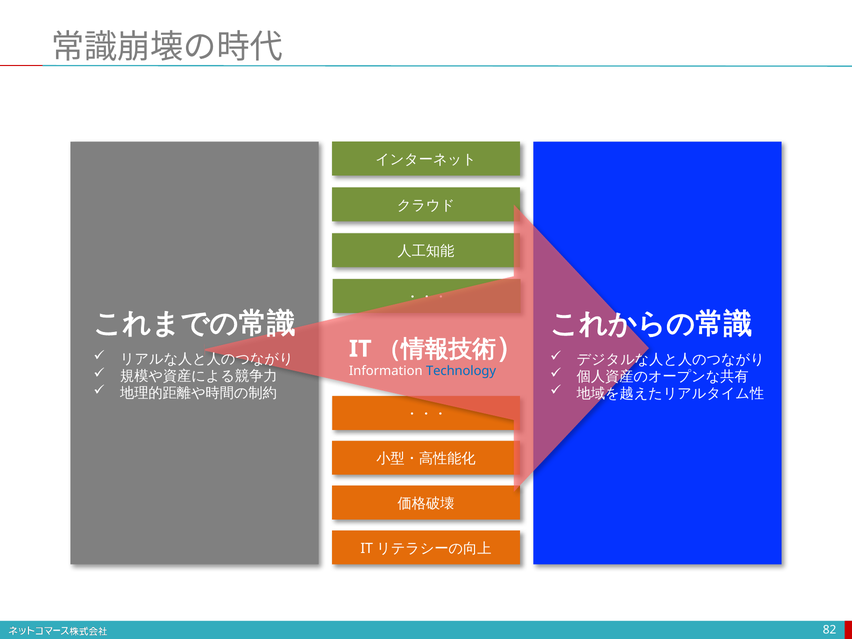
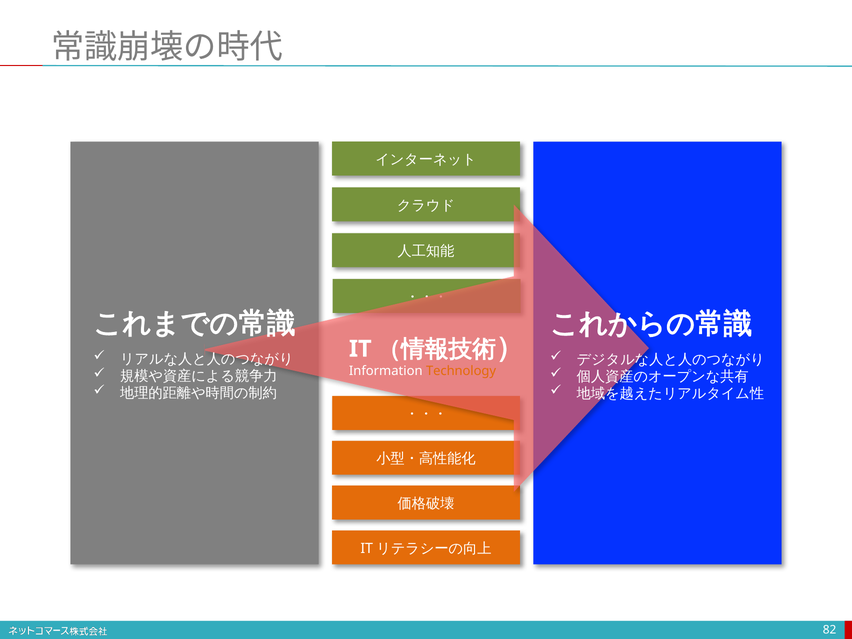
Technology colour: blue -> orange (461, 371)
